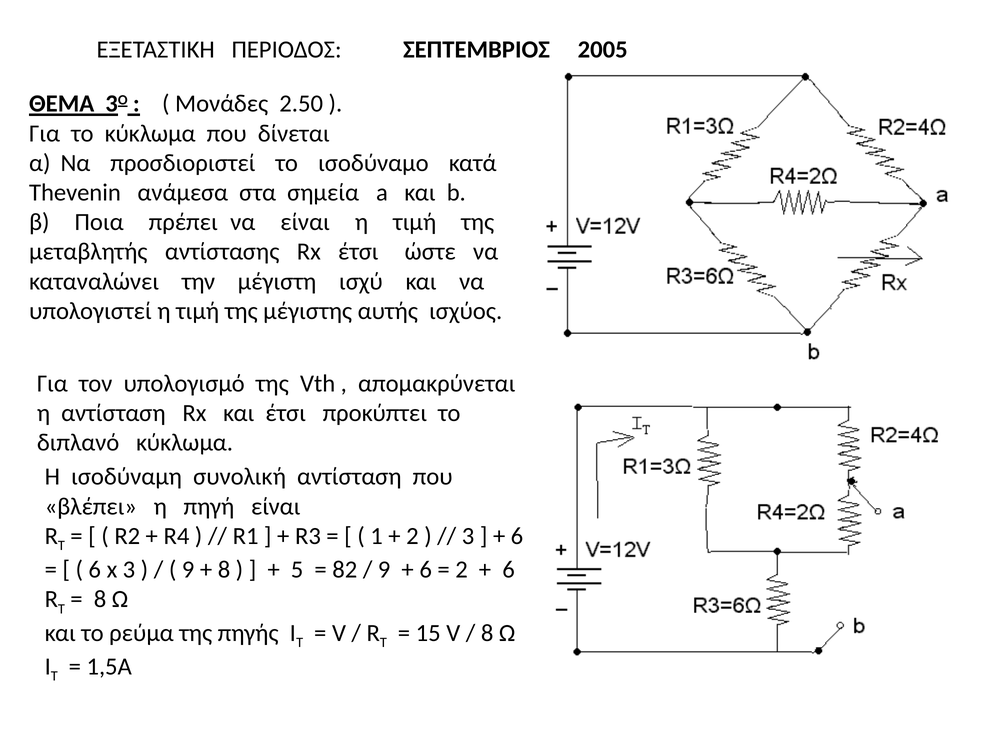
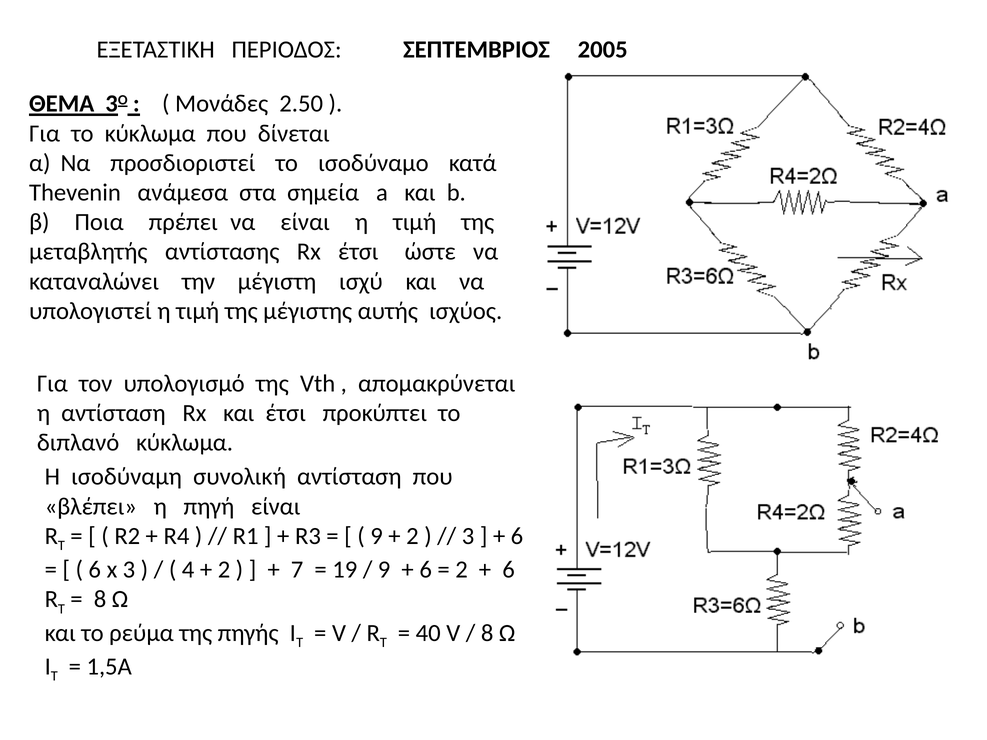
1: 1 -> 9 (377, 536)
9: 9 -> 4 (188, 570)
8: 8 -> 2 (224, 570)
5: 5 -> 7 (297, 570)
82: 82 -> 19 (345, 570)
15: 15 -> 40 (428, 633)
